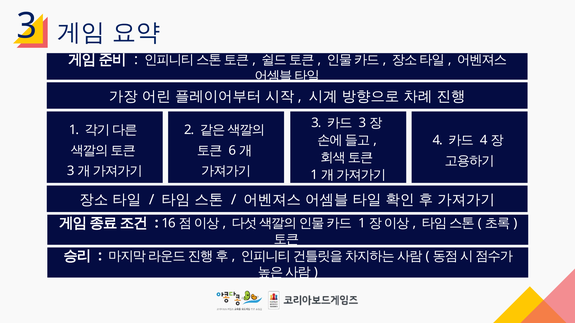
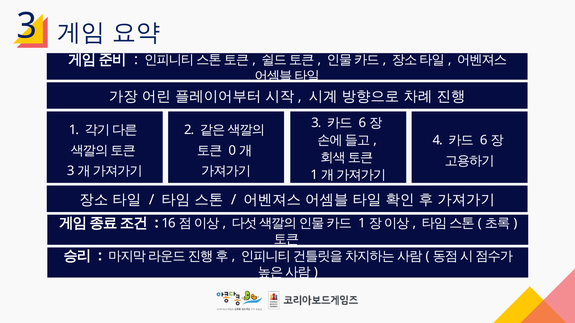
3: 3 -> 6 (362, 123)
4: 4 -> 6 (484, 140)
6: 6 -> 0 (232, 151)
